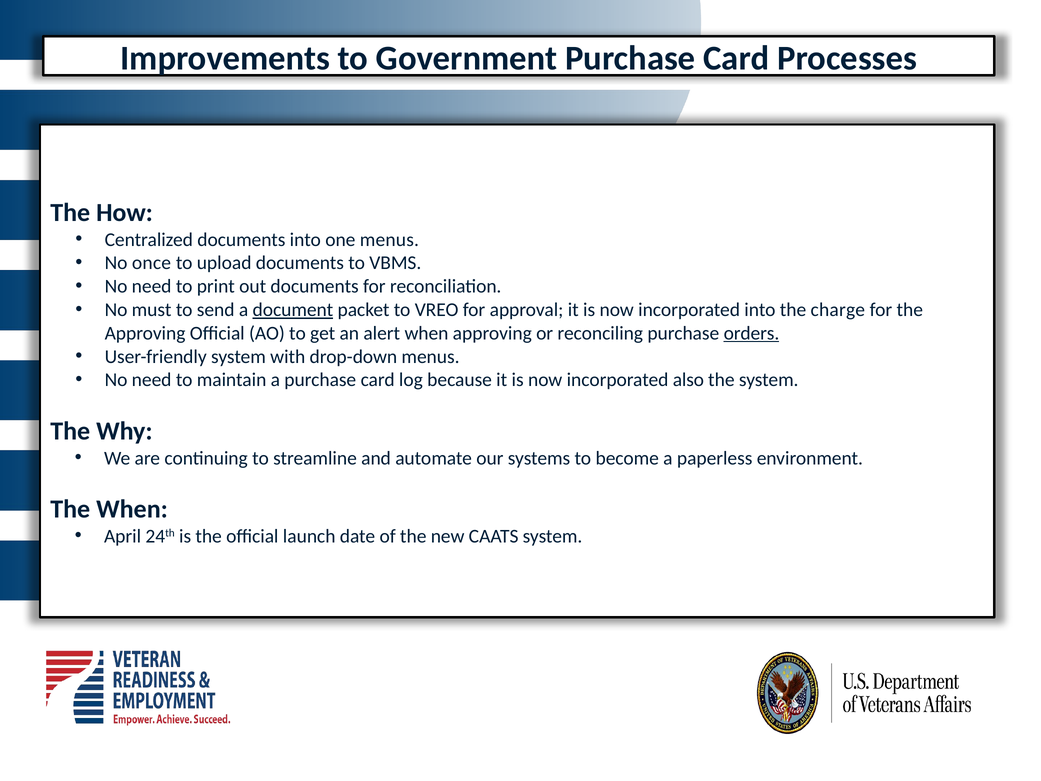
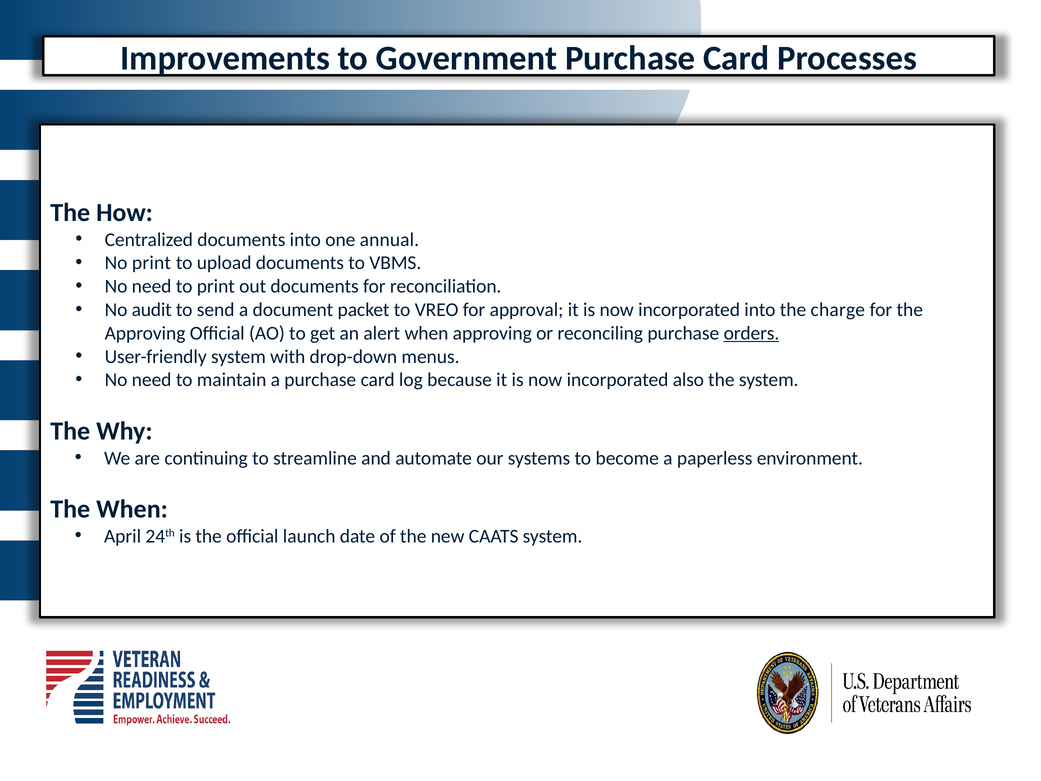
one menus: menus -> annual (389, 240)
No once: once -> print (151, 263)
must: must -> audit (152, 310)
document underline: present -> none (293, 310)
